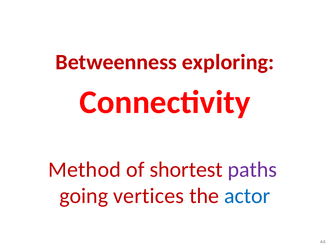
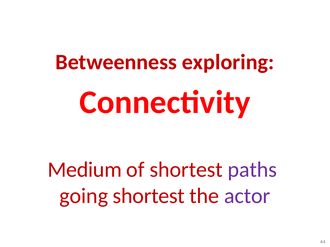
Method: Method -> Medium (85, 170)
going vertices: vertices -> shortest (149, 196)
actor colour: blue -> purple (247, 196)
